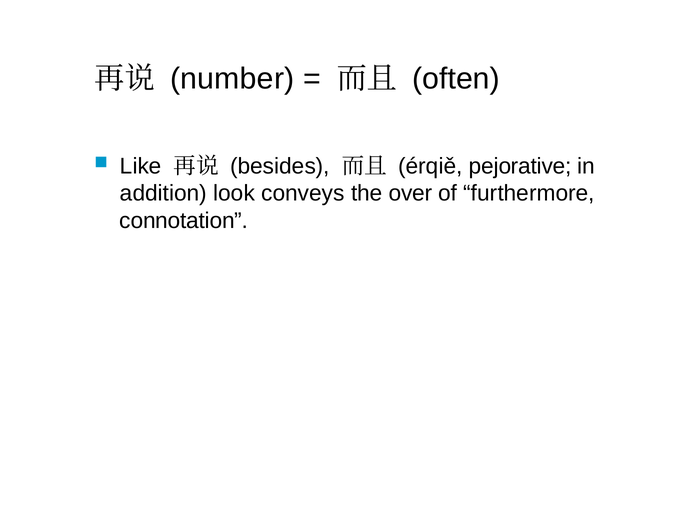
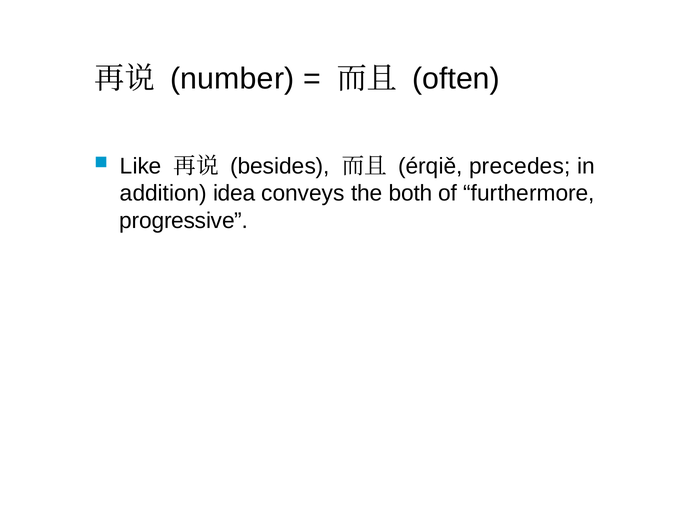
pejorative: pejorative -> precedes (520, 166)
look: look -> idea (234, 194)
over: over -> both (411, 194)
connotation: connotation -> progressive (184, 221)
